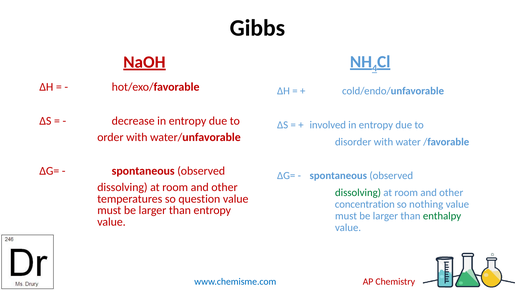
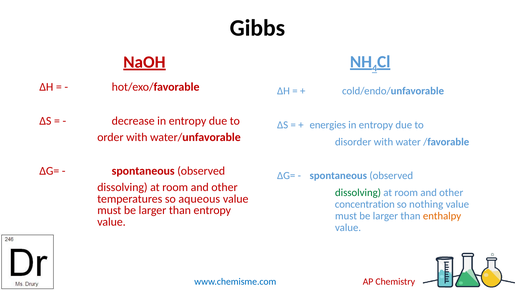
involved: involved -> energies (328, 125)
question: question -> aqueous (199, 199)
enthalpy colour: green -> orange (442, 216)
